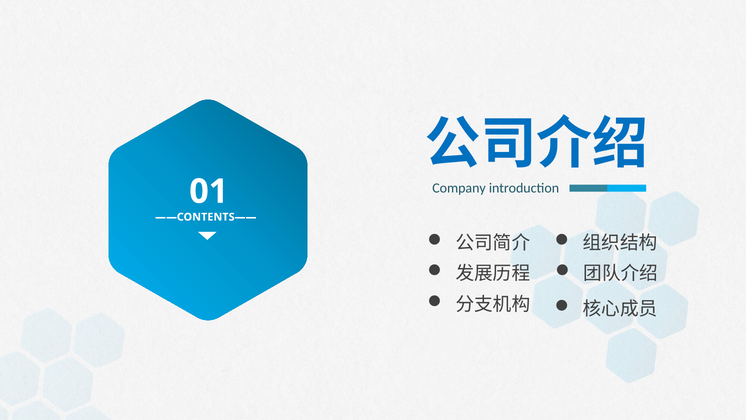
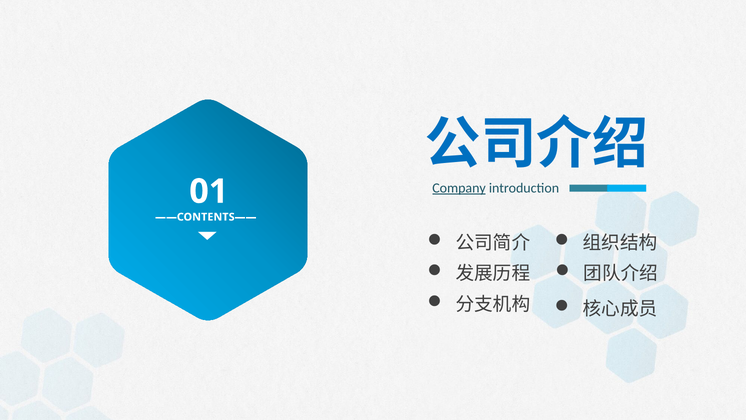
Company underline: none -> present (459, 188)
